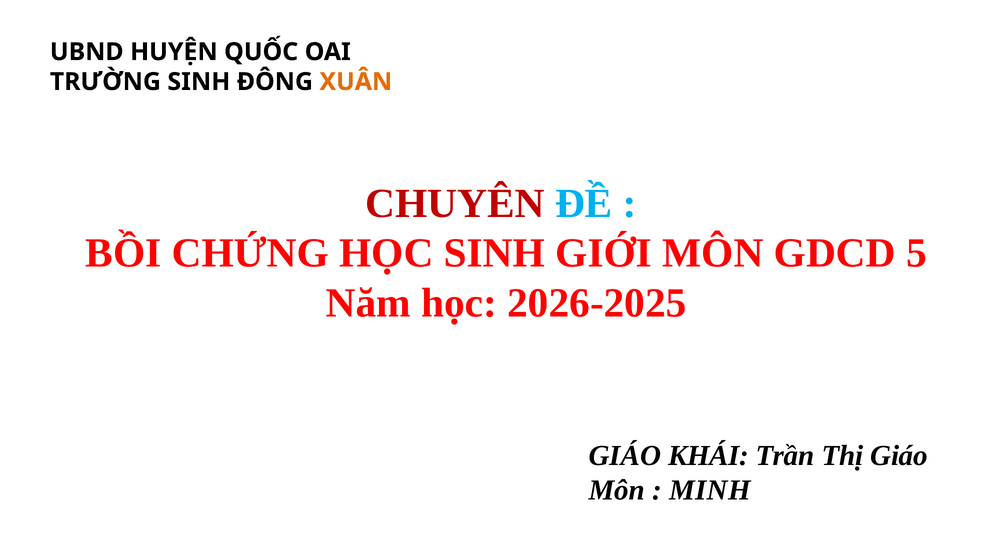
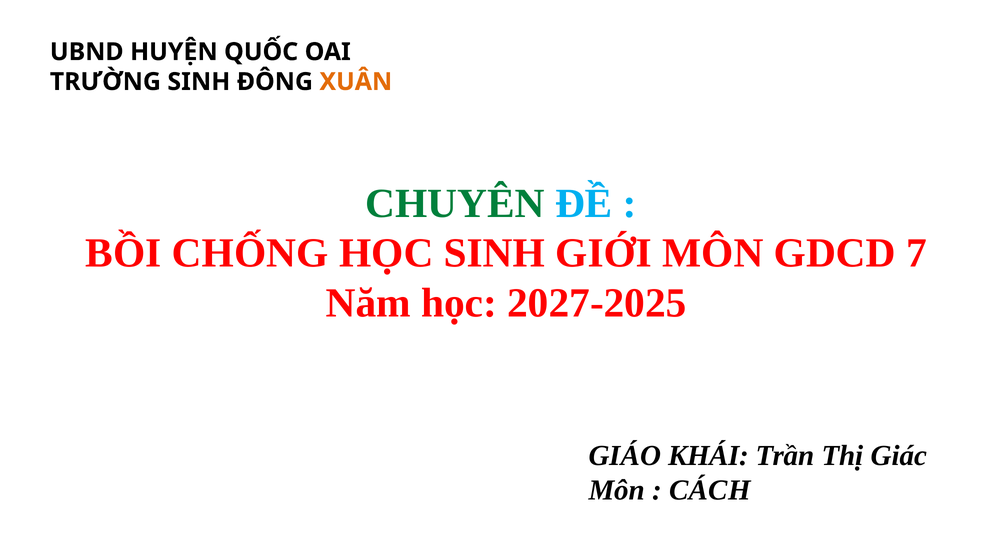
CHUYÊN colour: red -> green (455, 203)
CHỨNG: CHỨNG -> CHỐNG (250, 253)
5: 5 -> 7 (916, 253)
2026-2025: 2026-2025 -> 2027-2025 (597, 303)
Thị Giáo: Giáo -> Giác (899, 455)
MINH: MINH -> CÁCH (710, 490)
